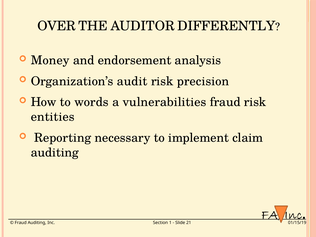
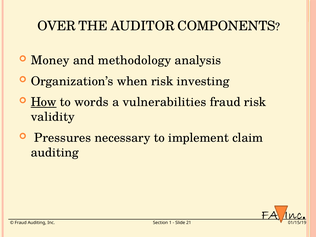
DIFFERENTLY: DIFFERENTLY -> COMPONENTS (226, 26)
endorsement: endorsement -> methodology (135, 60)
audit: audit -> when (132, 81)
precision: precision -> investing (203, 81)
How underline: none -> present (44, 102)
entities: entities -> validity (53, 117)
Reporting: Reporting -> Pressures (63, 138)
